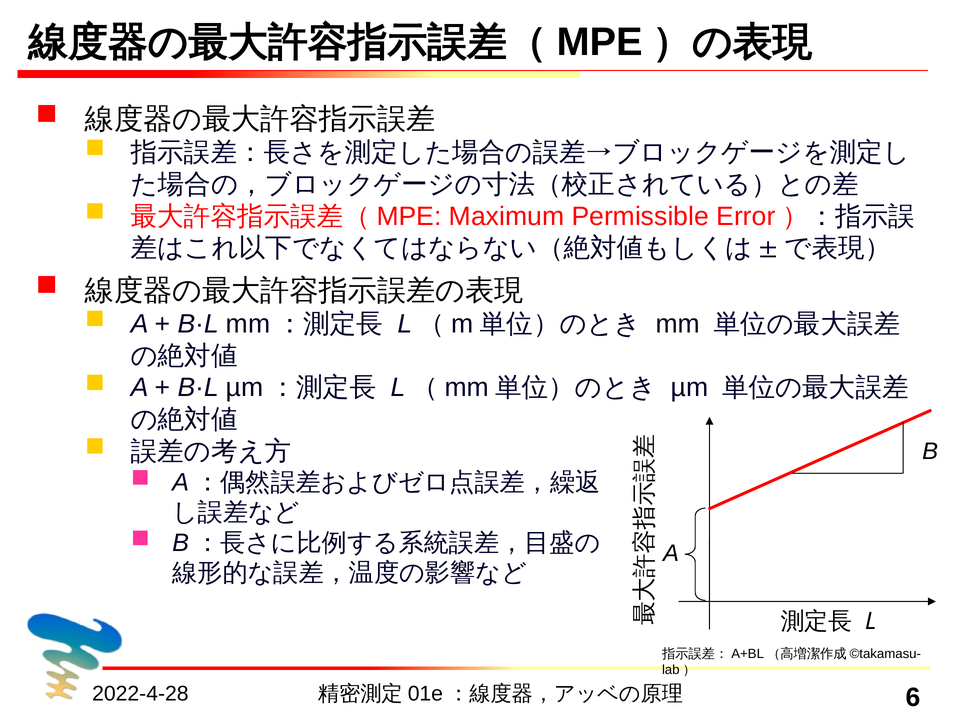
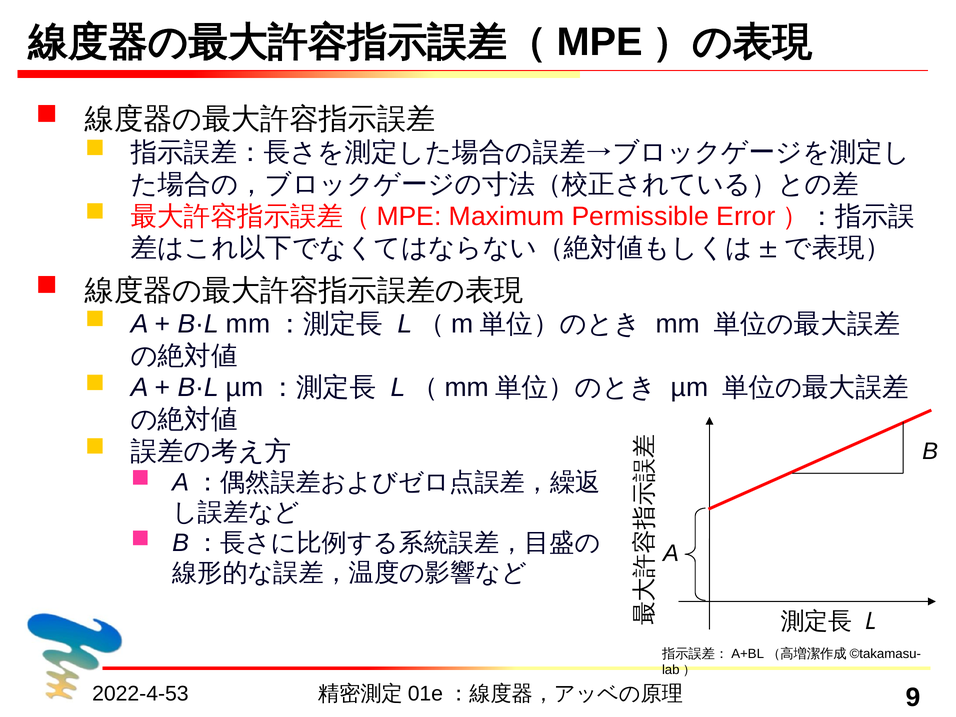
2022-4-28: 2022-4-28 -> 2022-4-53 (140, 694)
6: 6 -> 9 (913, 697)
